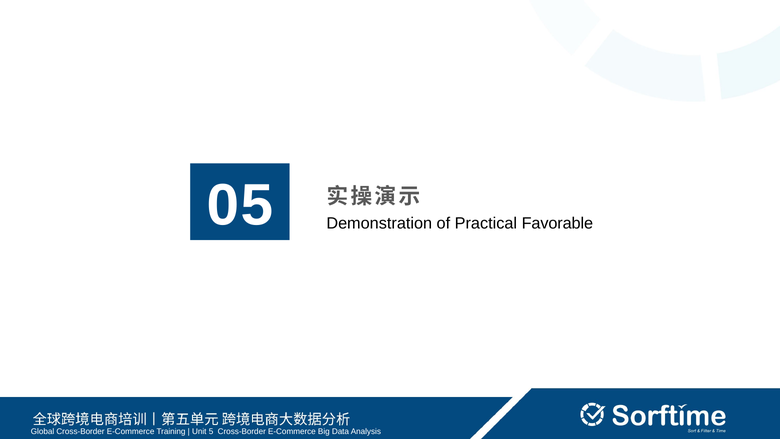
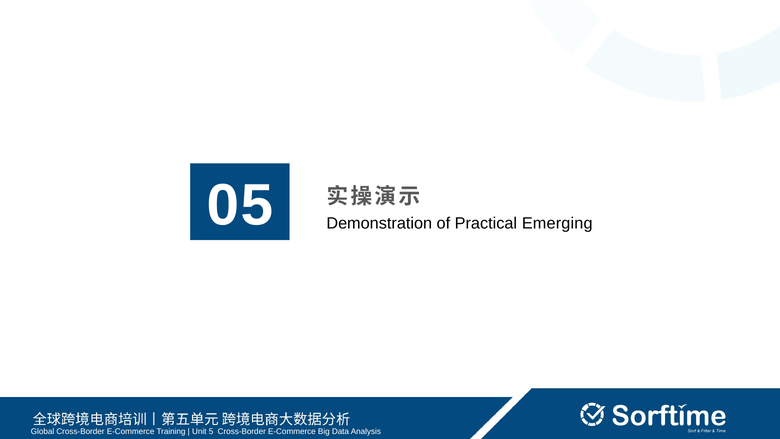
Favorable: Favorable -> Emerging (557, 223)
